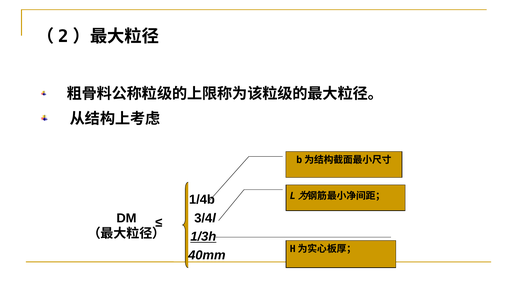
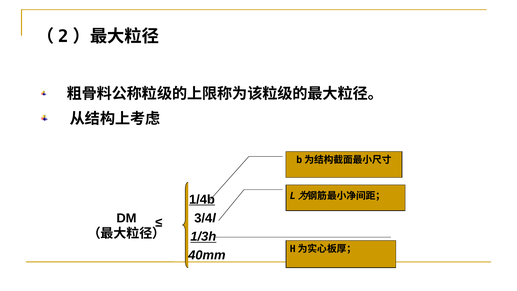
1/4b underline: none -> present (202, 199)
